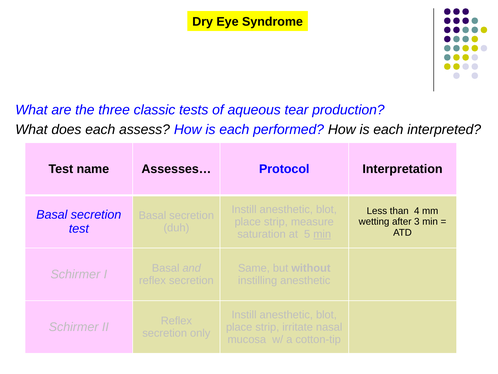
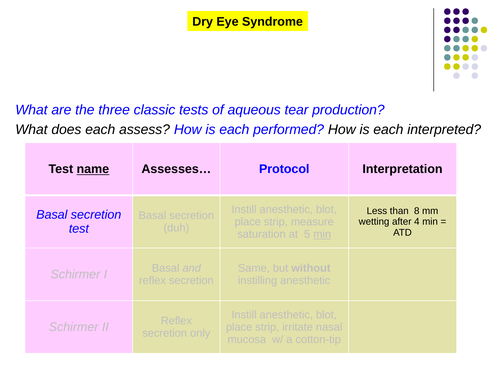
name underline: none -> present (93, 169)
4: 4 -> 8 (417, 211)
3: 3 -> 4 (417, 221)
